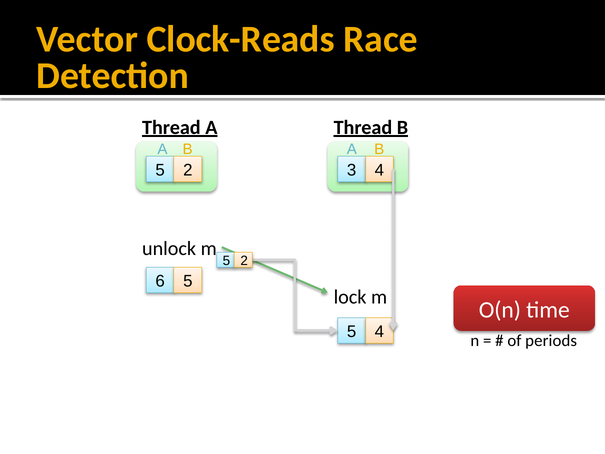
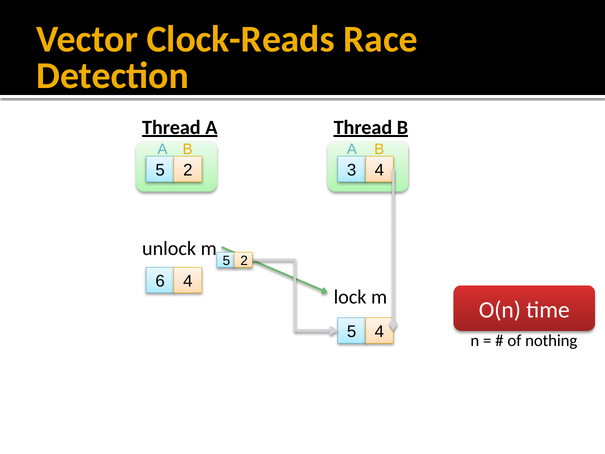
6 5: 5 -> 4 (188, 281)
periods: periods -> nothing (551, 341)
